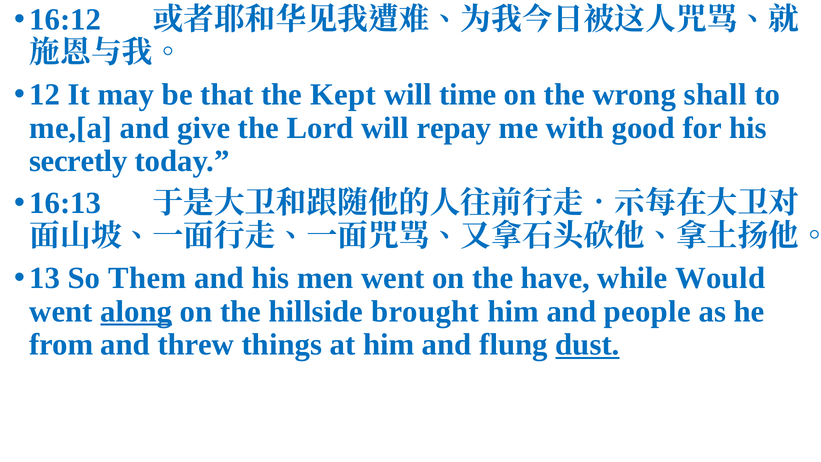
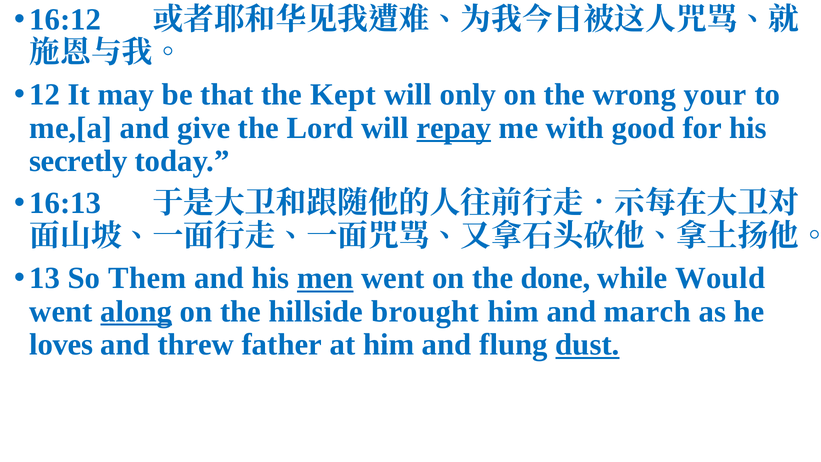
time: time -> only (468, 95)
shall: shall -> your (715, 95)
repay underline: none -> present (454, 128)
men underline: none -> present (325, 278)
have: have -> done (555, 278)
people: people -> march (647, 311)
from: from -> loves (61, 345)
things: things -> father (282, 345)
